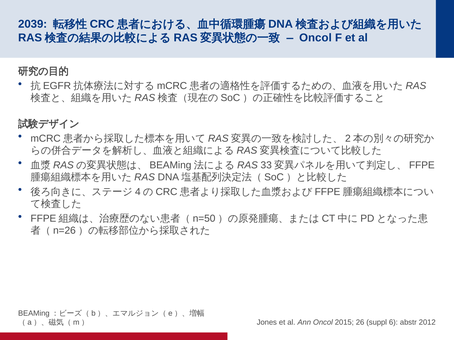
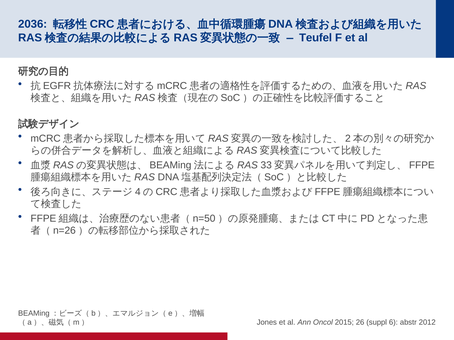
2039: 2039 -> 2036 (33, 24)
Oncol: Oncol -> Teufel (316, 38)
